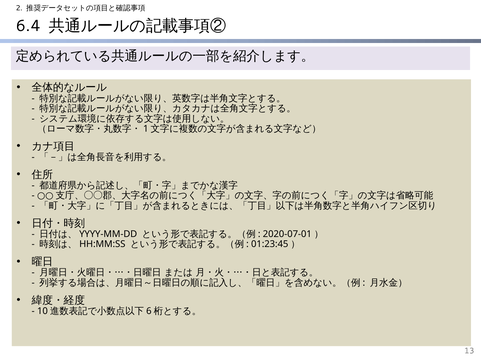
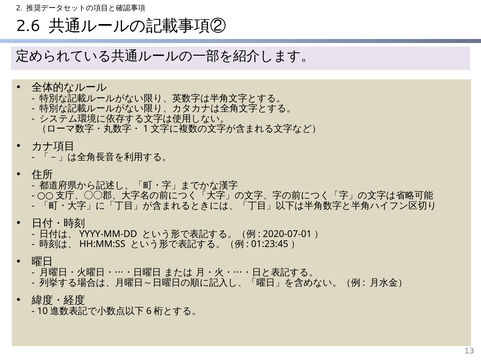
6.4: 6.4 -> 2.6 (28, 26)
